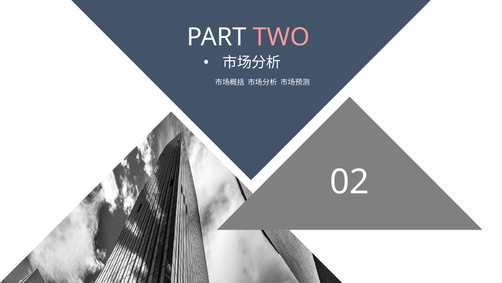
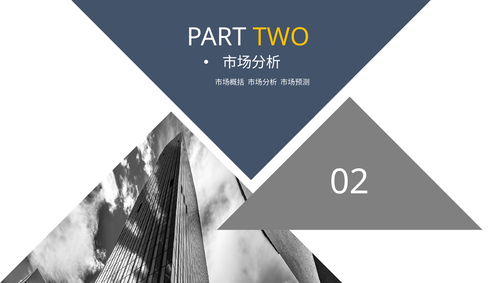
TWO colour: pink -> yellow (281, 37)
